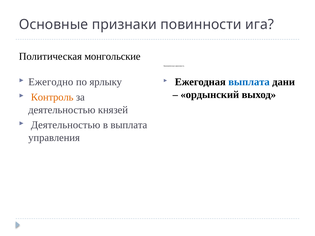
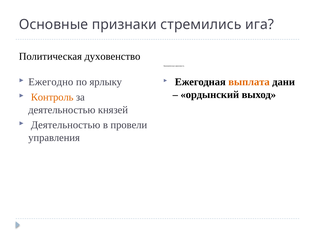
повинности: повинности -> стремились (201, 25)
монгольские: монгольские -> духовенство (112, 56)
выплата colour: blue -> orange (249, 82)
в выплата: выплата -> провели (129, 125)
